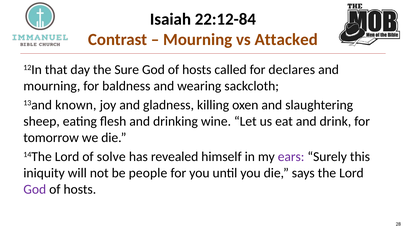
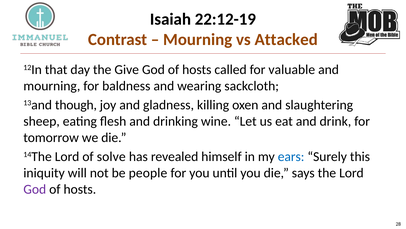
22:12-84: 22:12-84 -> 22:12-19 (225, 19)
Sure: Sure -> Give (127, 70)
declares: declares -> valuable (292, 70)
known: known -> though (76, 105)
ears colour: purple -> blue (291, 156)
